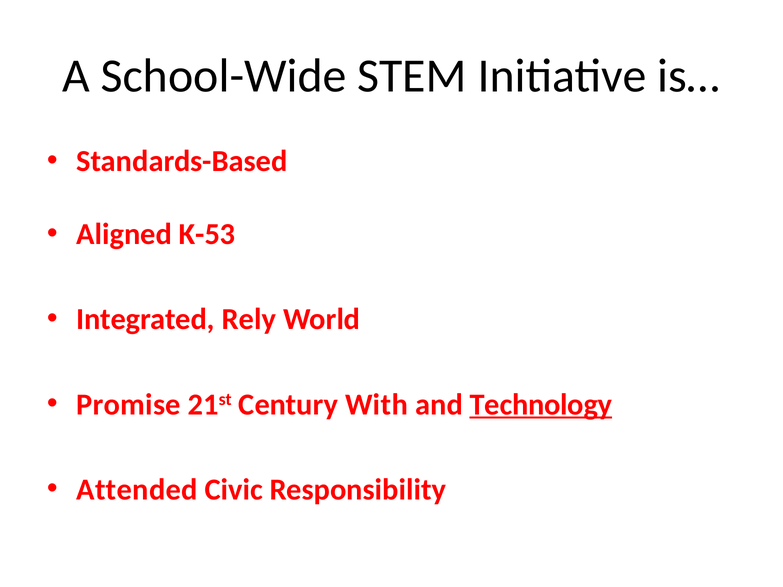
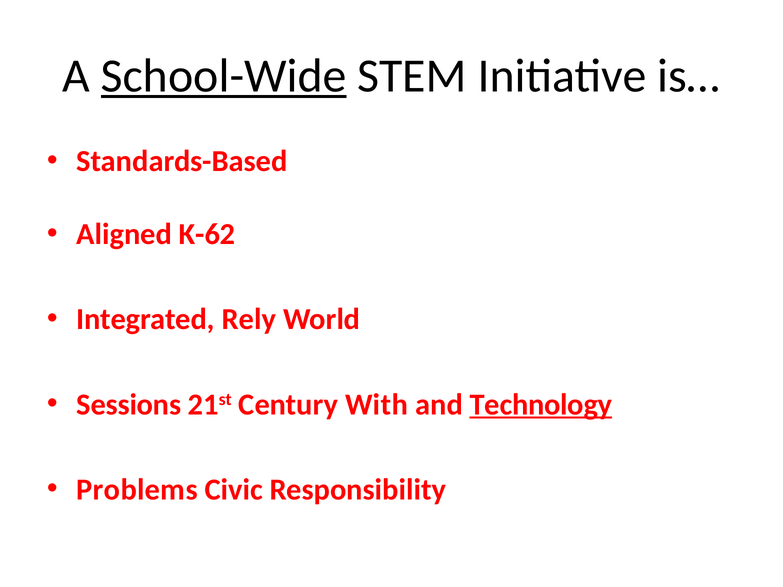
School-Wide underline: none -> present (224, 76)
K-53: K-53 -> K-62 (207, 234)
Promise: Promise -> Sessions (129, 405)
Attended: Attended -> Problems (137, 490)
